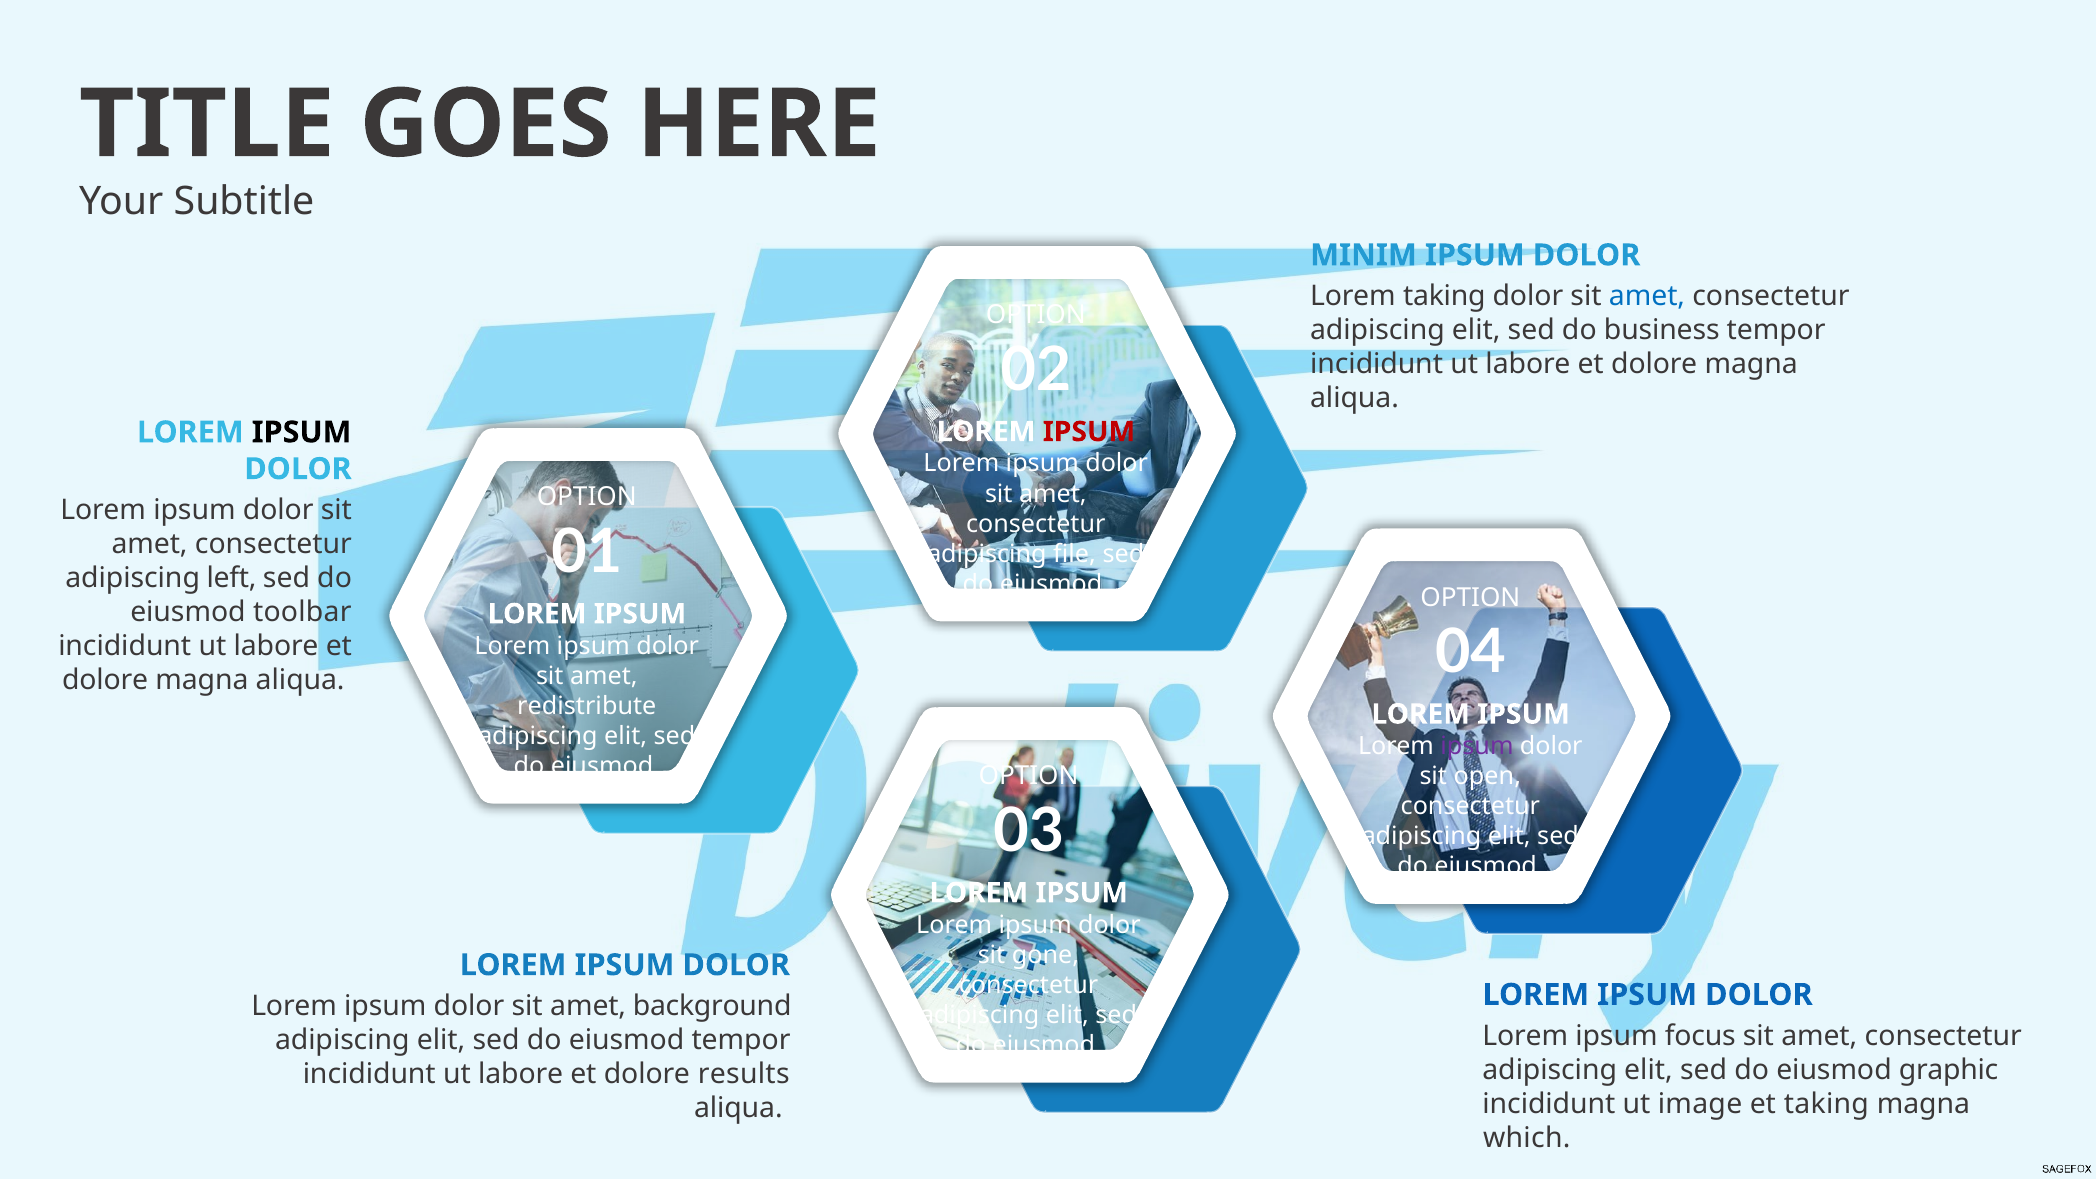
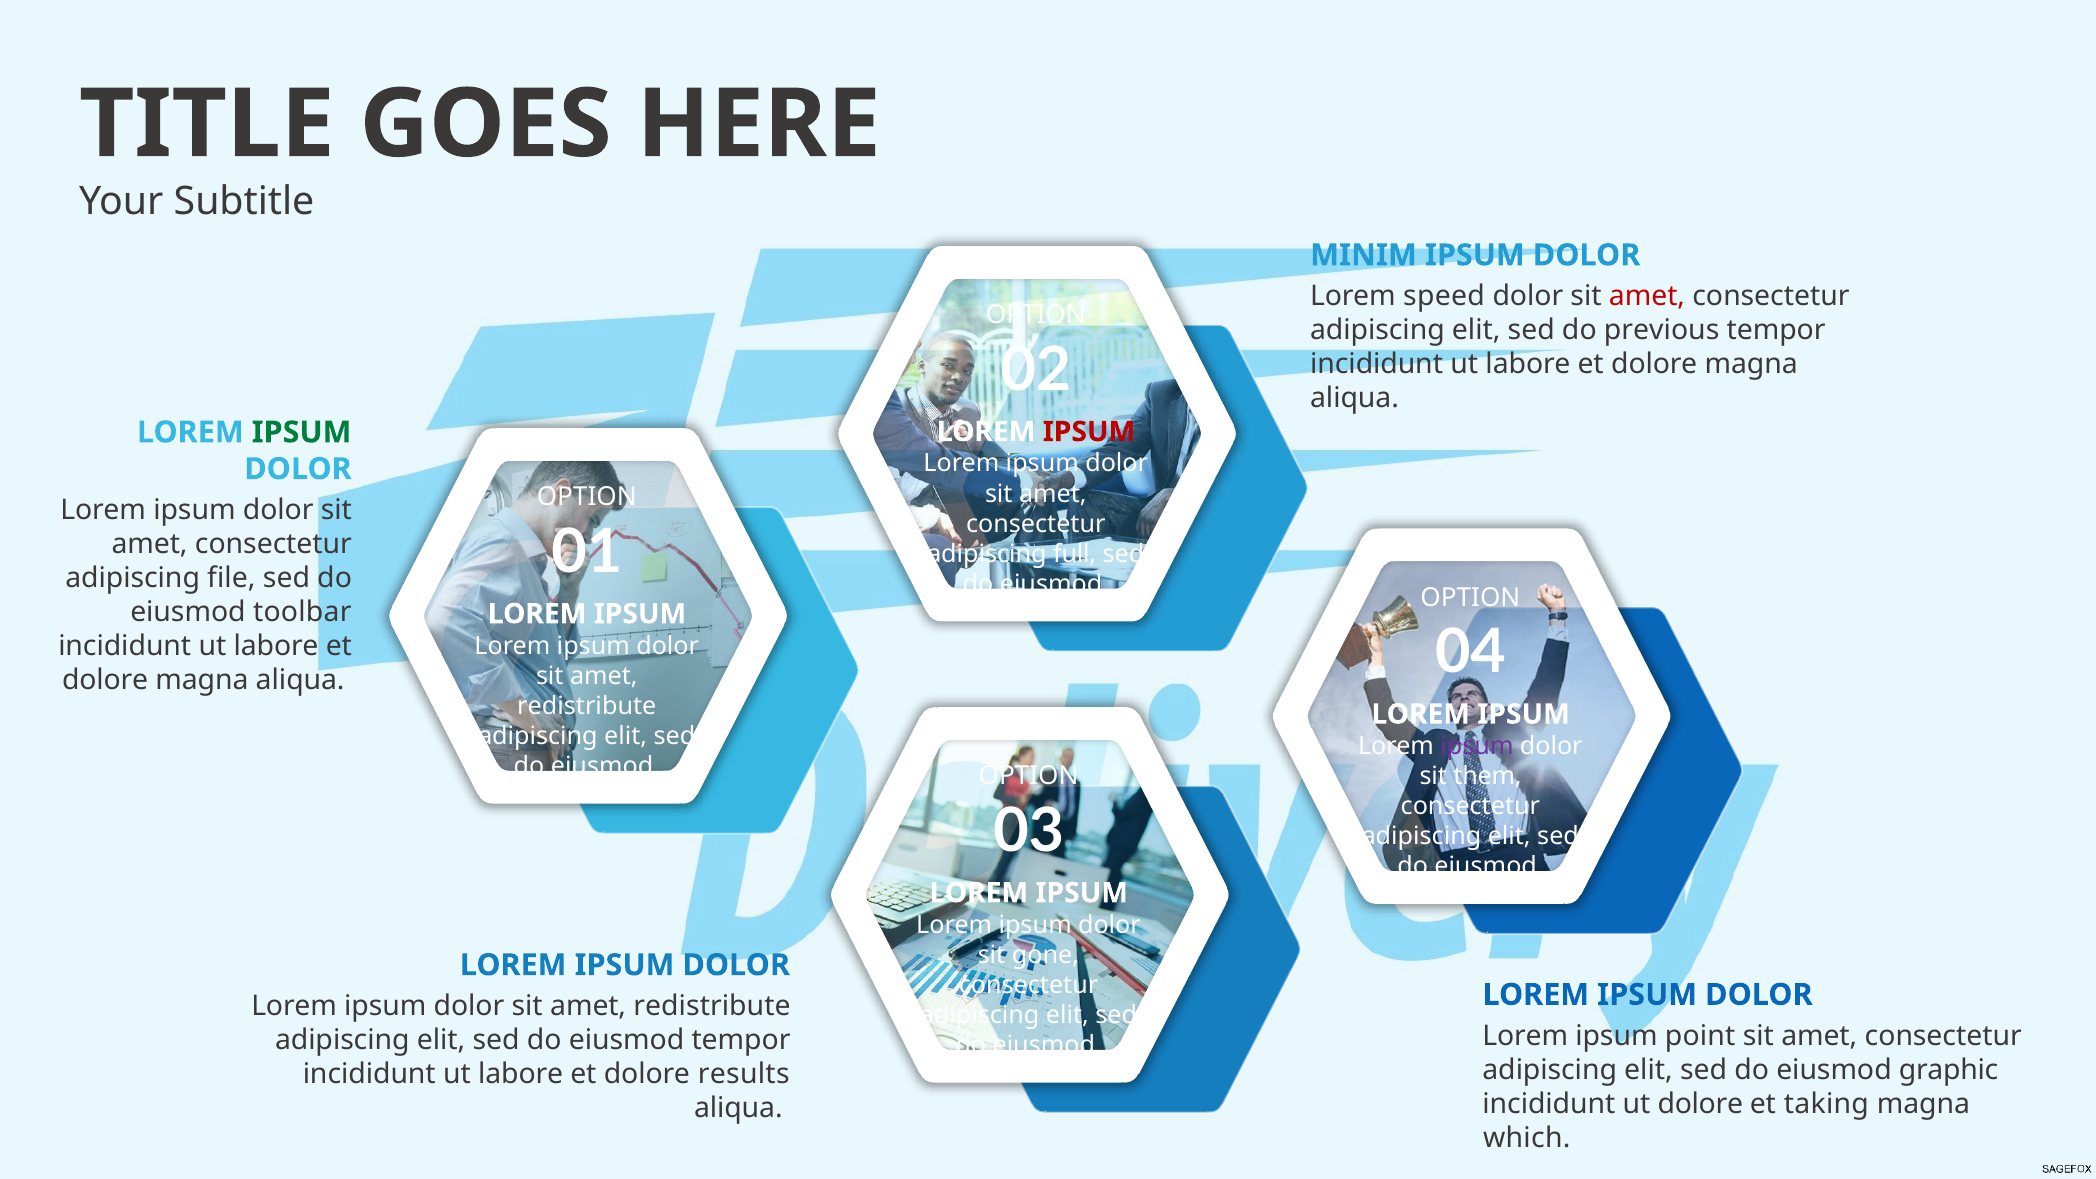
Lorem taking: taking -> speed (1444, 296)
amet colour: blue -> red (1647, 296)
business: business -> previous (1662, 330)
IPSUM colour: black -> green (302, 432)
file: file -> full (1075, 554)
left: left -> file (231, 578)
open: open -> them (1487, 776)
background: background -> redistribute (712, 1006)
focus: focus -> point (1700, 1036)
ut image: image -> dolore (1700, 1104)
